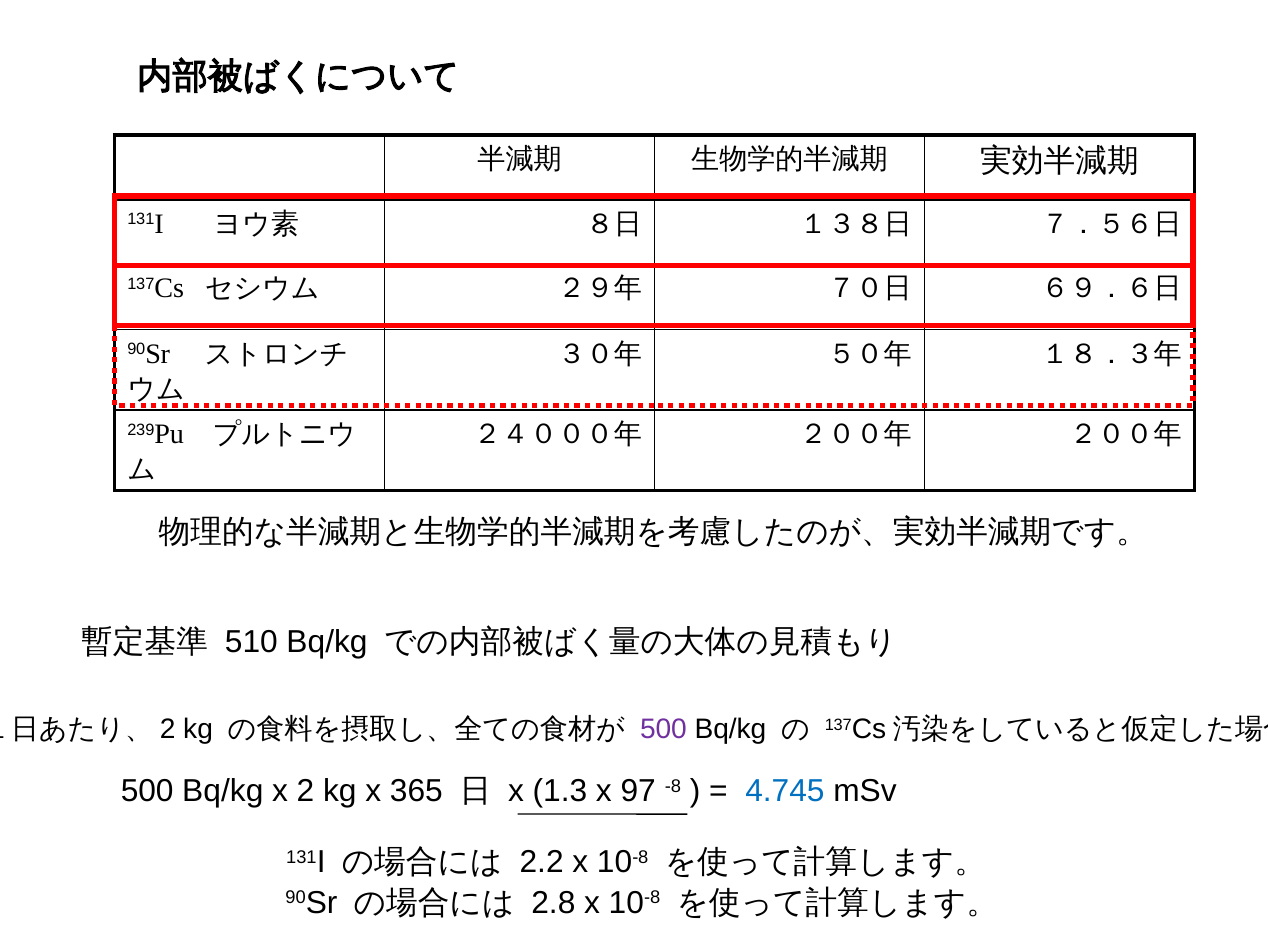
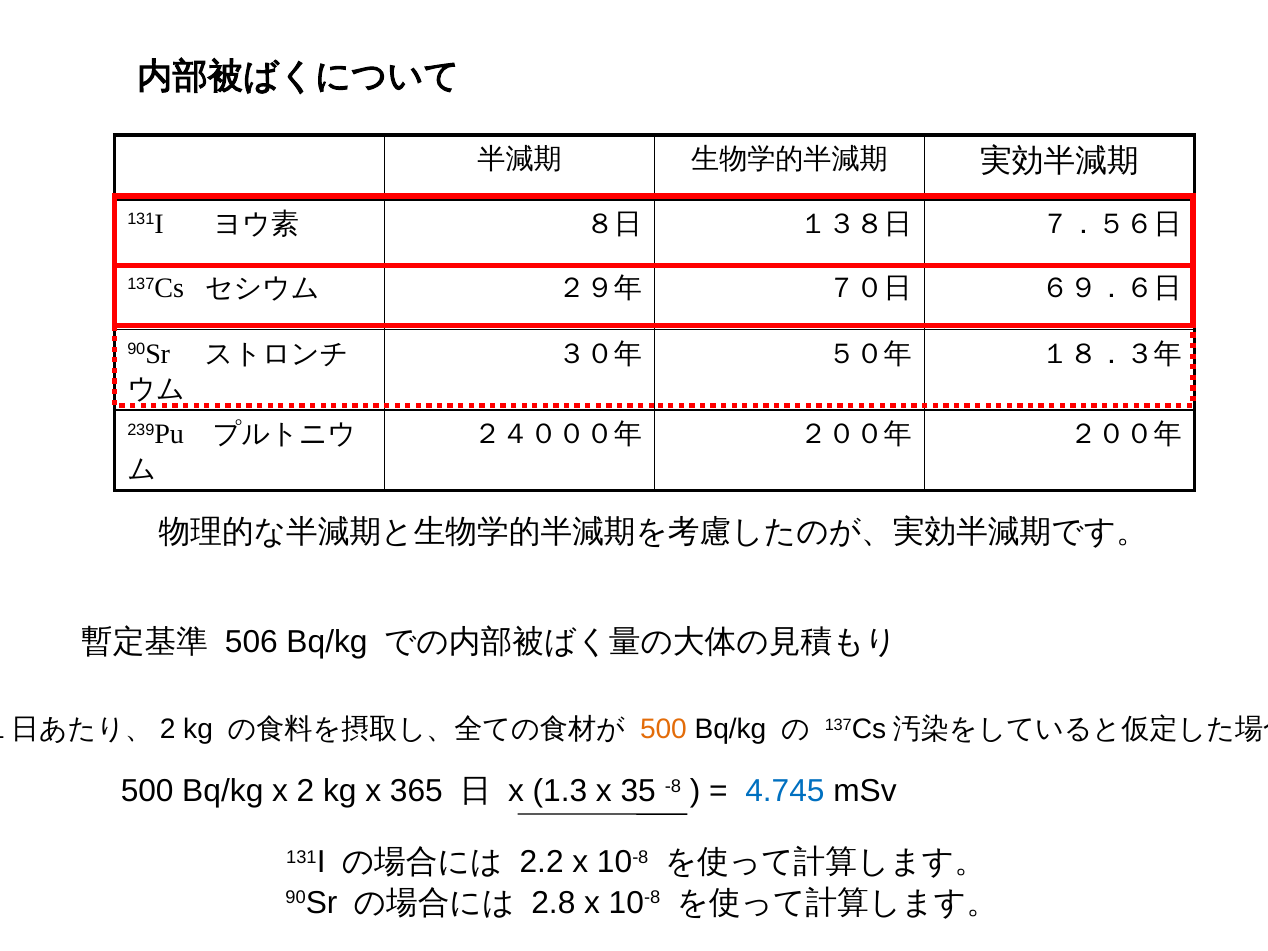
510: 510 -> 506 (251, 642)
500 colour: purple -> orange (663, 729)
97: 97 -> 35 (638, 792)
